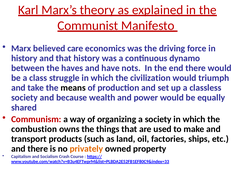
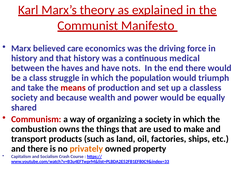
dynamo: dynamo -> medical (185, 58)
civilization: civilization -> population (150, 78)
means colour: black -> red (73, 88)
